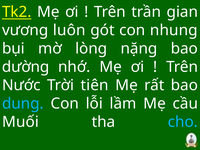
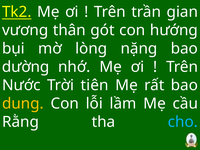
luôn: luôn -> thân (69, 30)
nhung: nhung -> hướng (174, 30)
dung colour: light blue -> yellow (23, 104)
Muối: Muối -> Rằng (21, 122)
